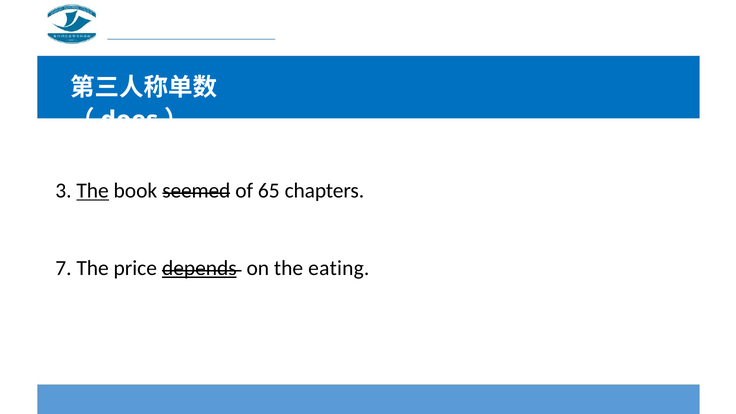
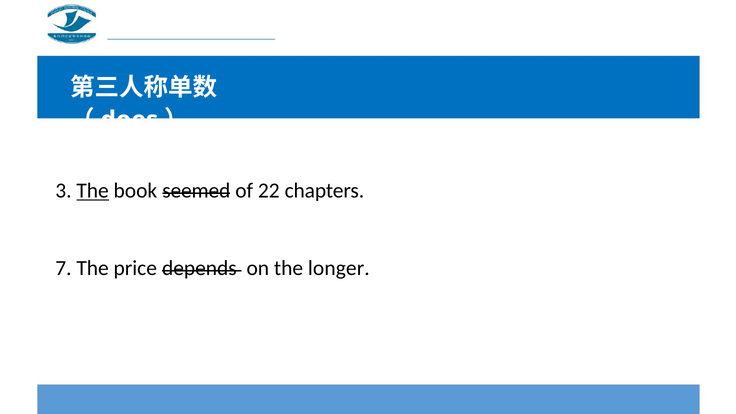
65: 65 -> 22 (269, 191)
depends underline: present -> none (199, 268)
eating: eating -> longer (339, 268)
